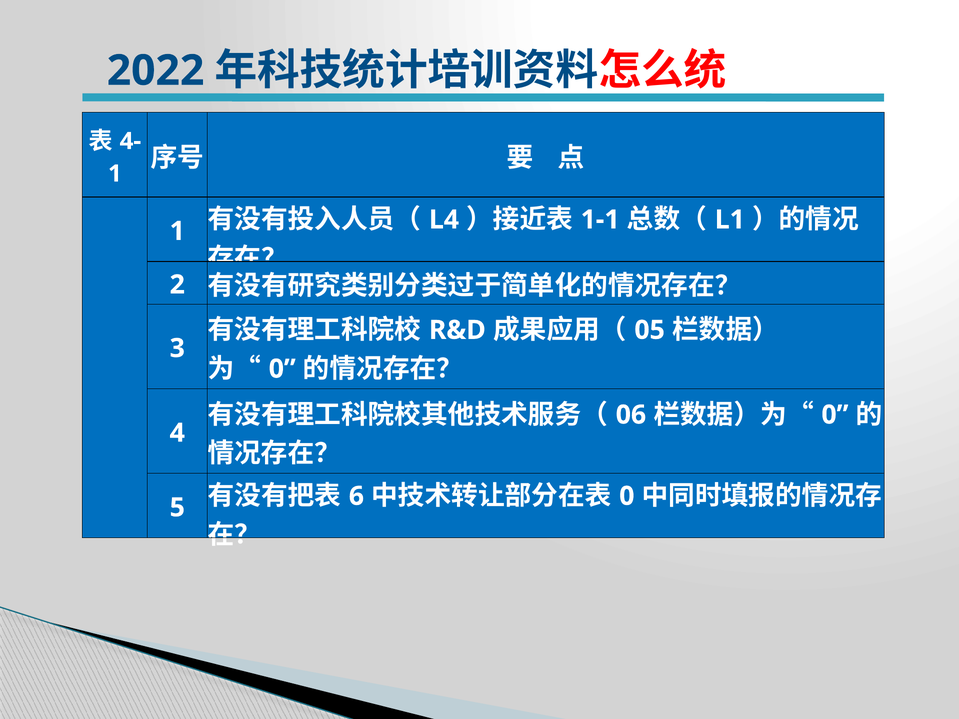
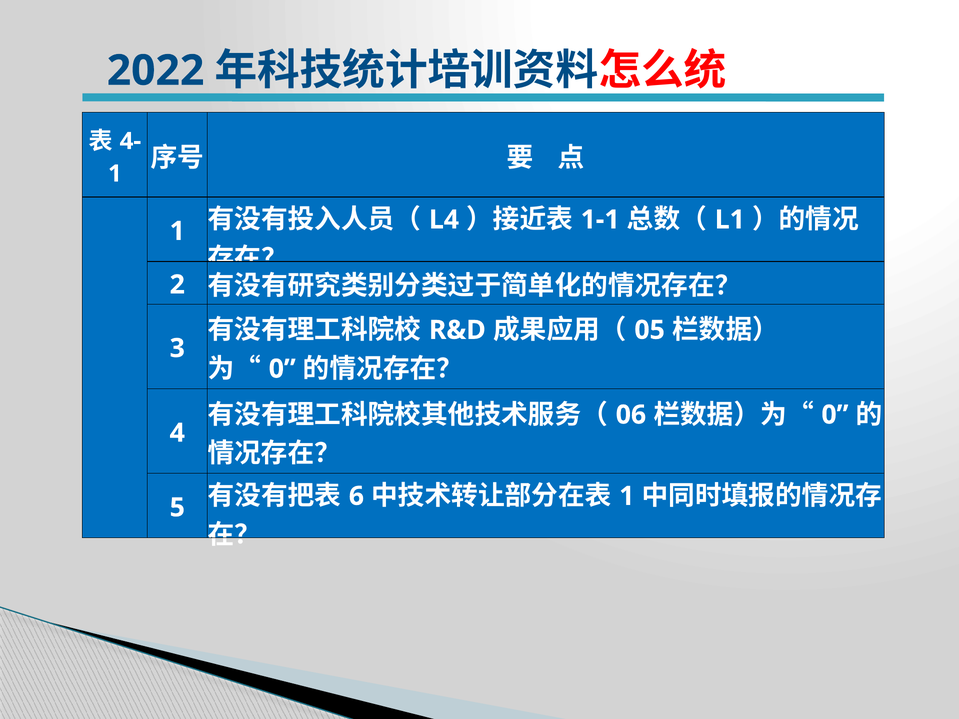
0: 0 -> 1 (627, 496)
